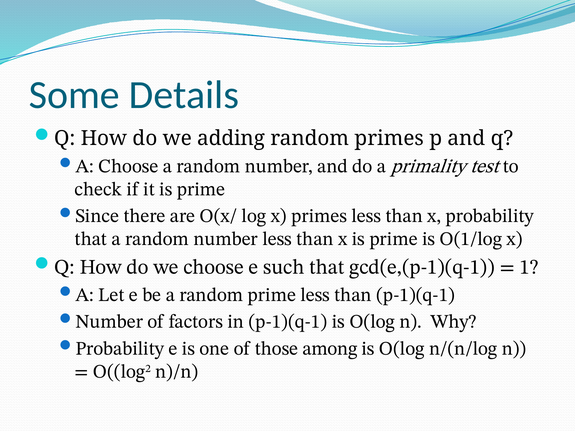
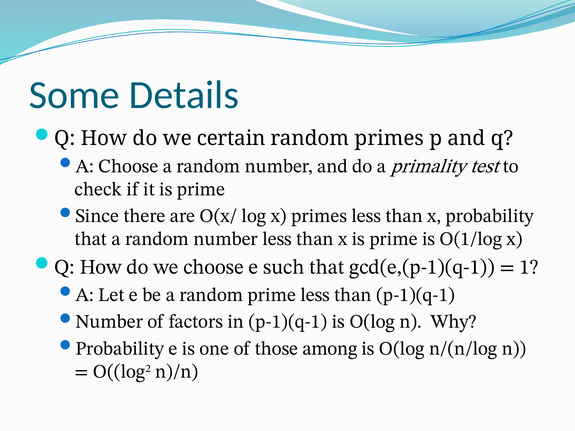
adding: adding -> certain (231, 138)
